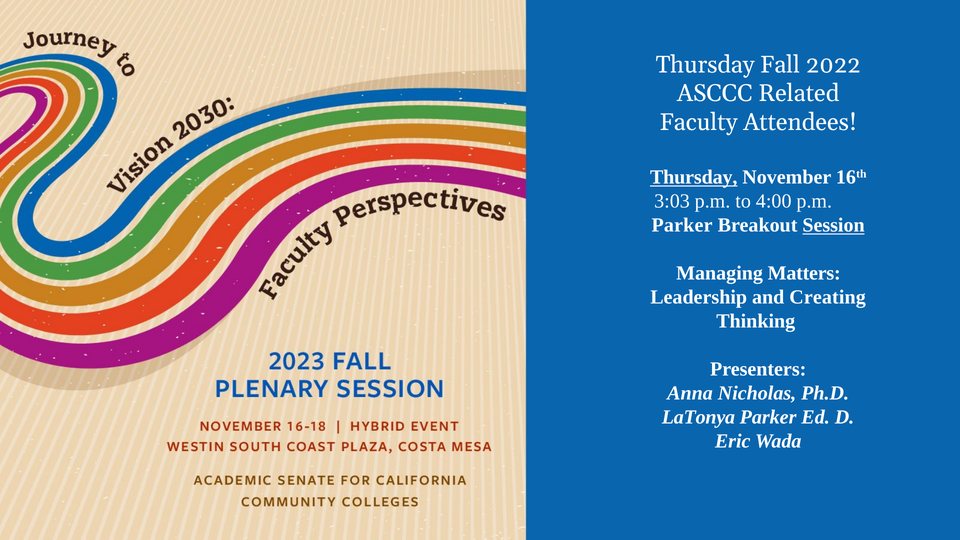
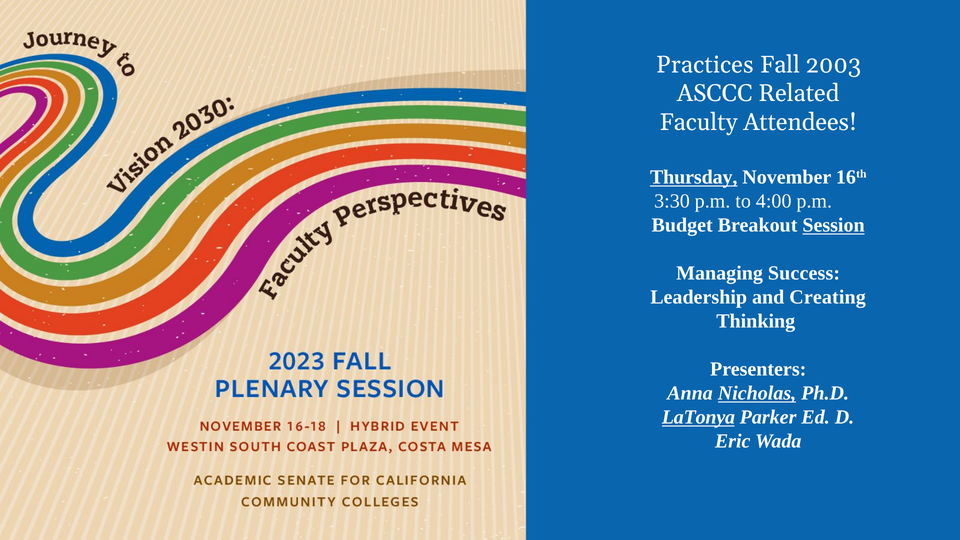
Thursday: Thursday -> Practices (705, 65)
2022: 2022 -> 2003 (833, 65)
3:03: 3:03 -> 3:30 (672, 201)
Parker: Parker -> Budget (682, 225)
Matters: Matters -> Success (804, 273)
Nicholas underline: none -> present (757, 393)
LaTonya underline: none -> present (698, 417)
